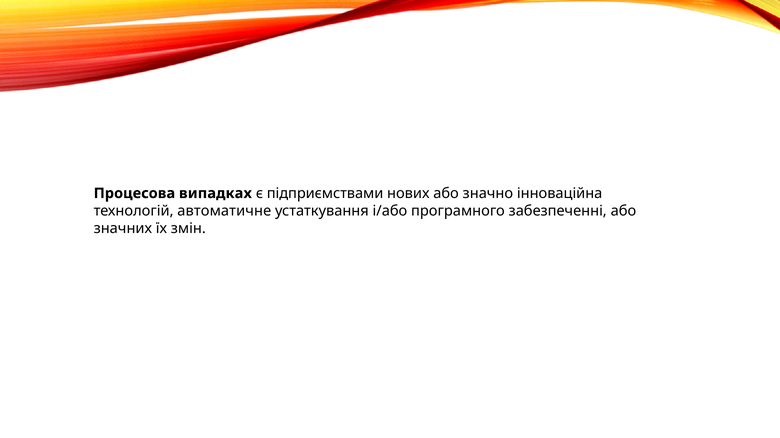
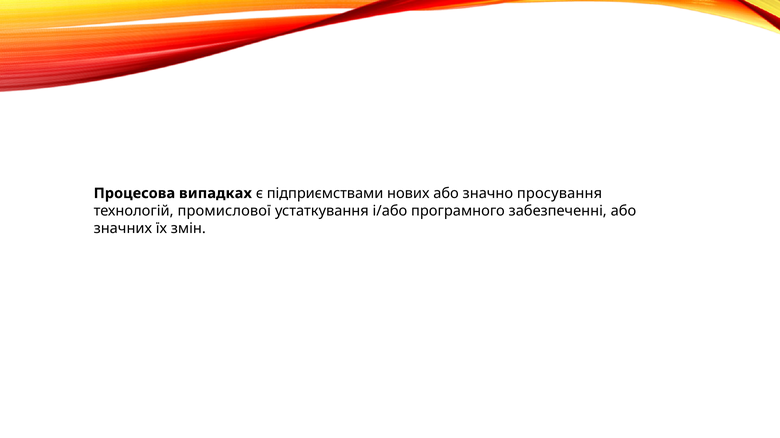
інноваційна: інноваційна -> просування (560, 194)
автоматичне: автоматичне -> промислової (224, 211)
